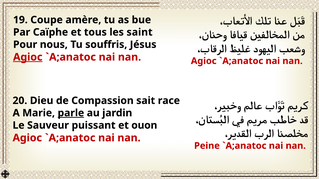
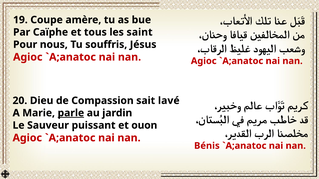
Agioc underline: present -> none (28, 57)
race: race -> lavé (169, 101)
Peine: Peine -> Bénis (207, 146)
